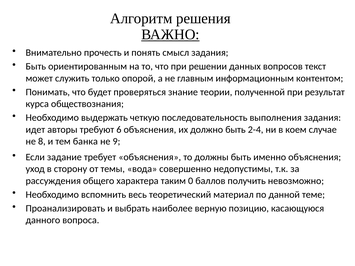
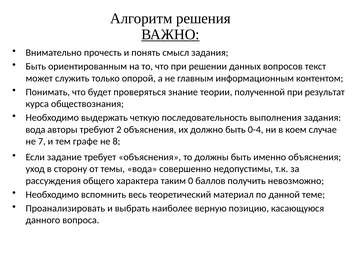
идет: идет -> вода (35, 130)
6: 6 -> 2 (119, 130)
2-4: 2-4 -> 0-4 (256, 130)
8: 8 -> 7 (42, 141)
банка: банка -> графе (85, 141)
9: 9 -> 8 (116, 141)
